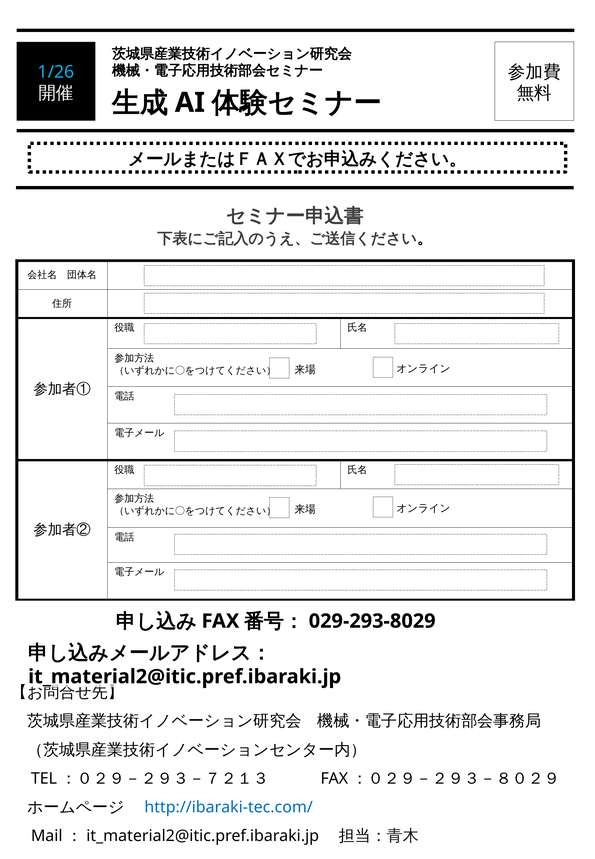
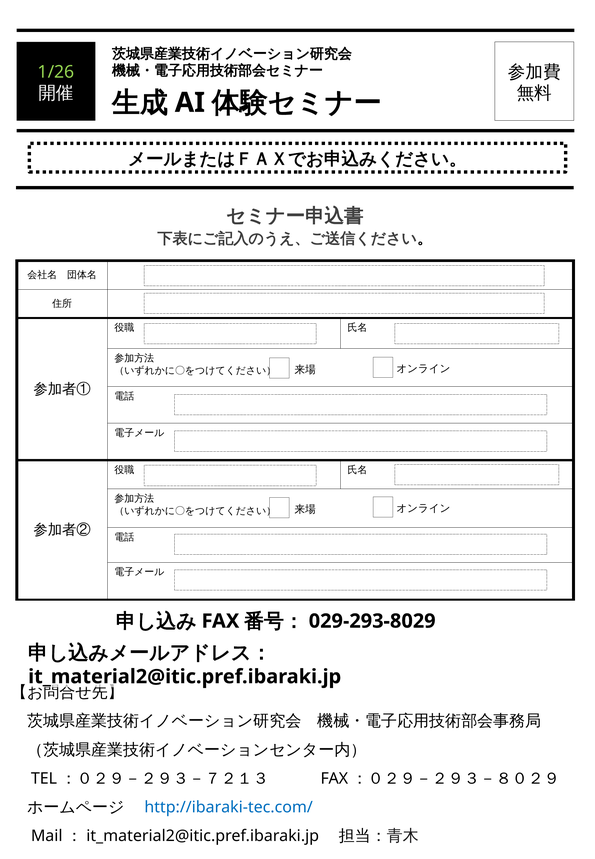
1/26 colour: light blue -> light green (56, 72)
